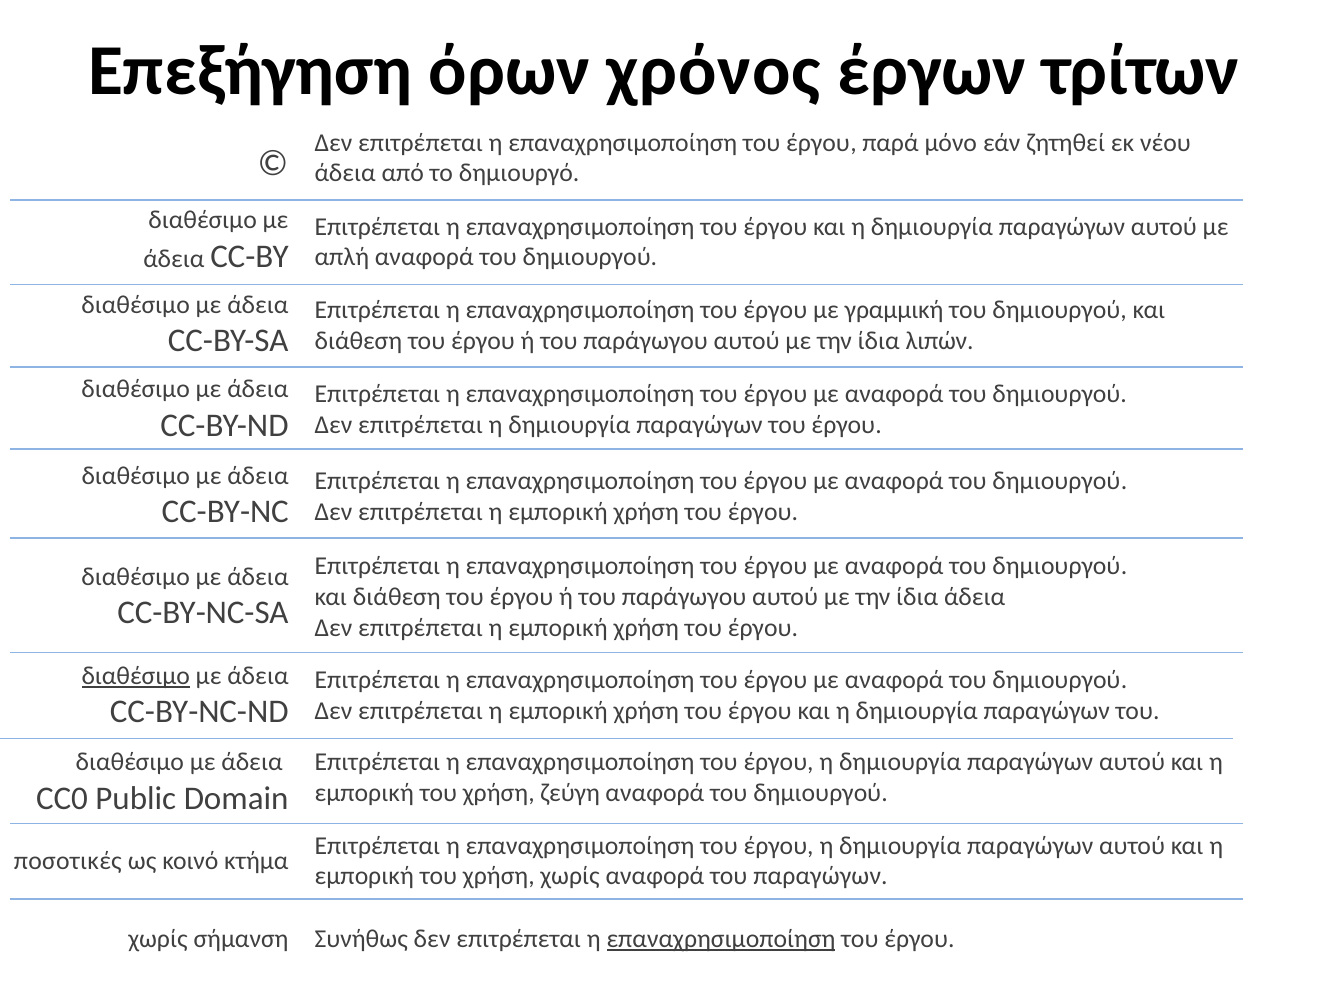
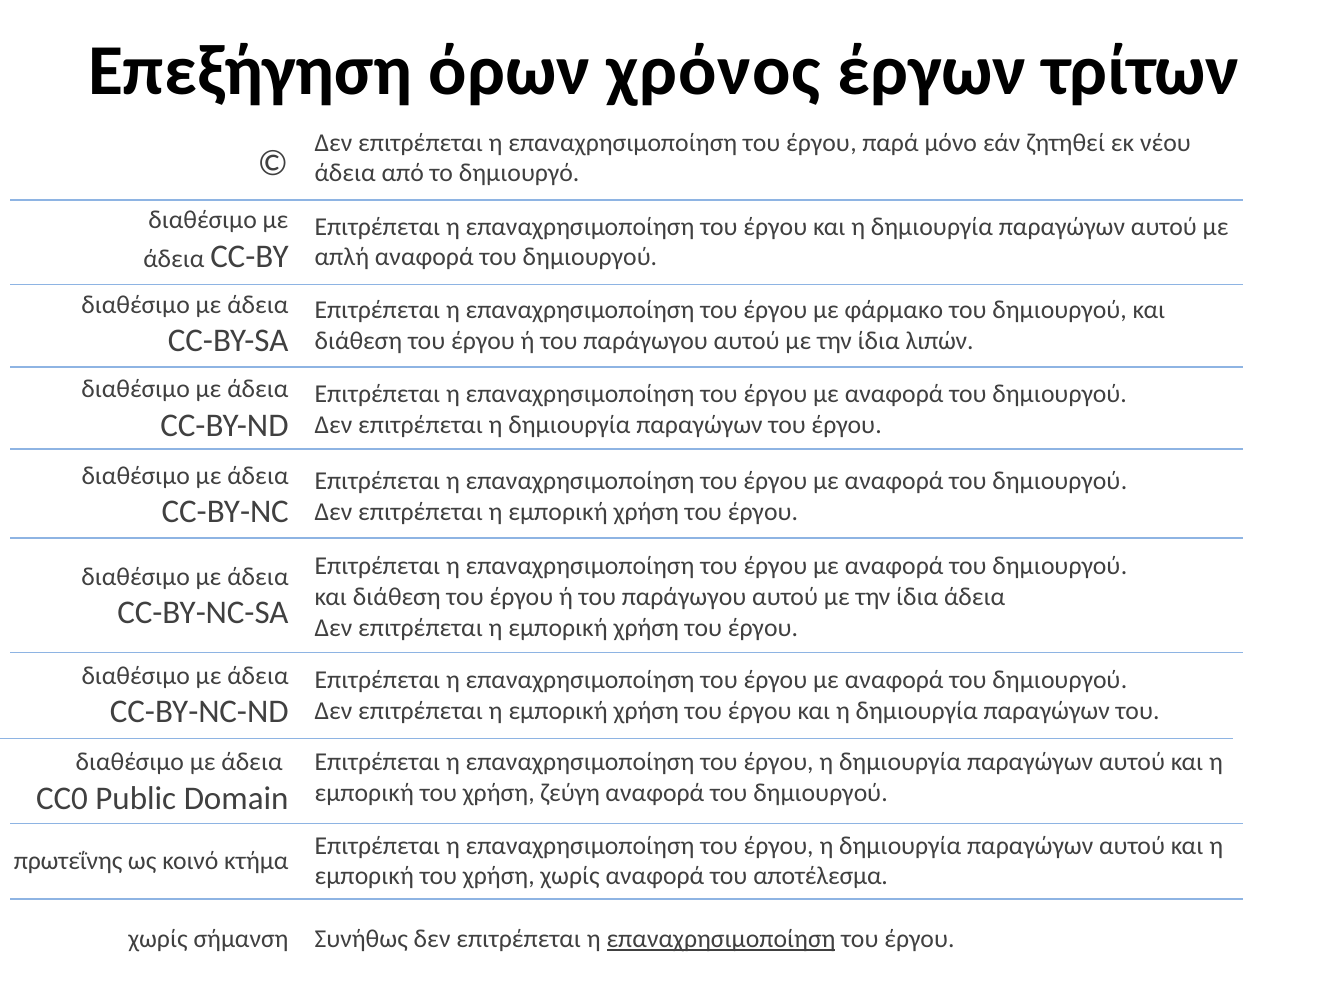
γραμμική: γραμμική -> φάρμακο (894, 310)
διαθέσιμο underline: present -> none (136, 676)
ποσοτικές: ποσοτικές -> πρωτεΐνης (68, 860)
του παραγώγων: παραγώγων -> αποτέλεσμα (821, 876)
